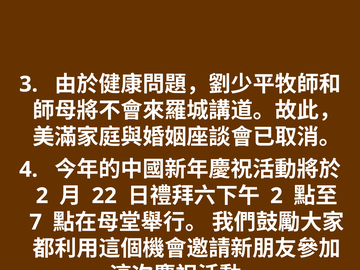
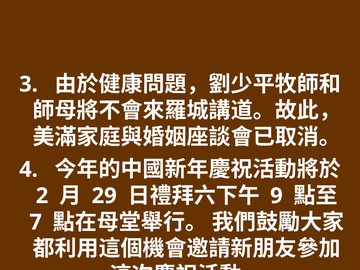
22: 22 -> 29 (104, 196)
2: 2 -> 9 (276, 196)
